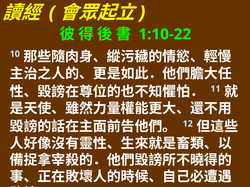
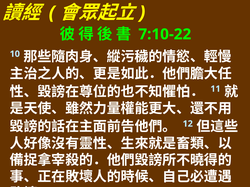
1:10-22: 1:10-22 -> 7:10-22 (165, 34)
